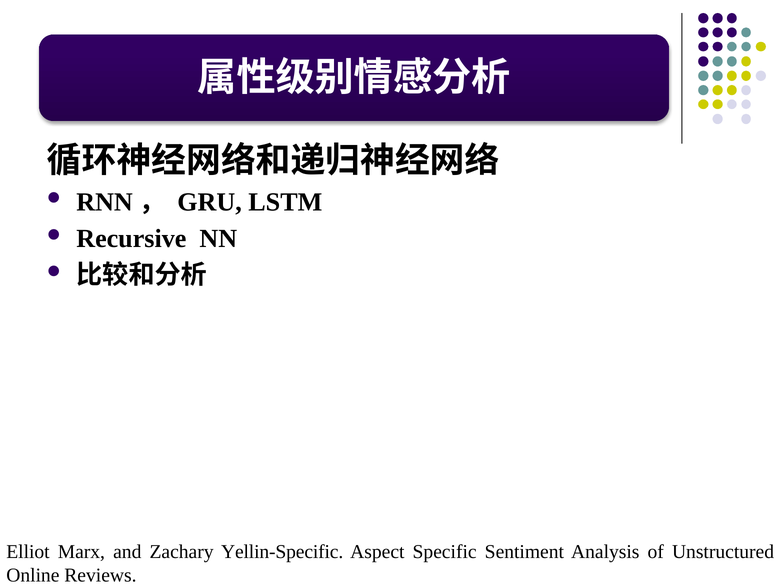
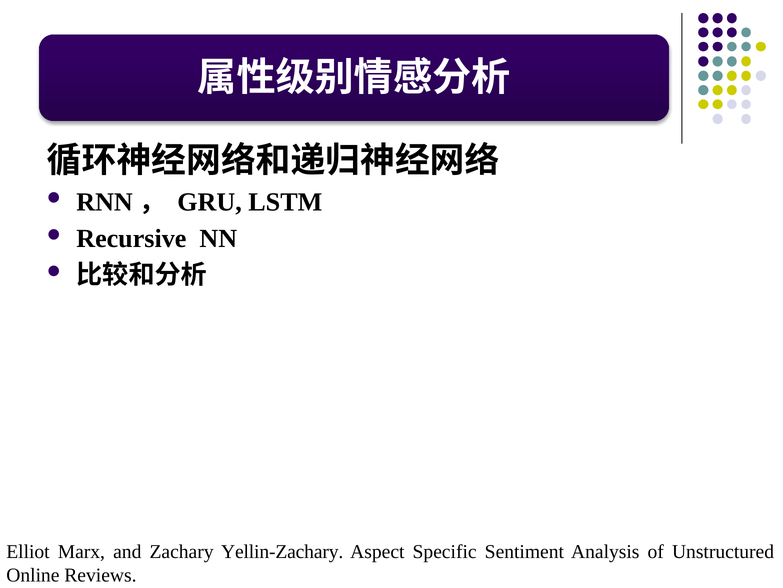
Yellin-Specific: Yellin-Specific -> Yellin-Zachary (282, 551)
